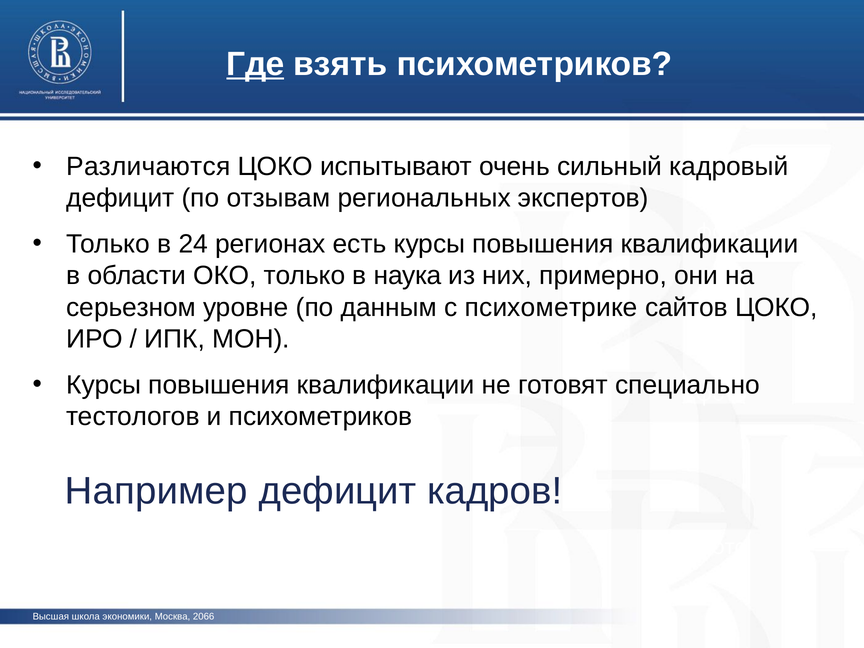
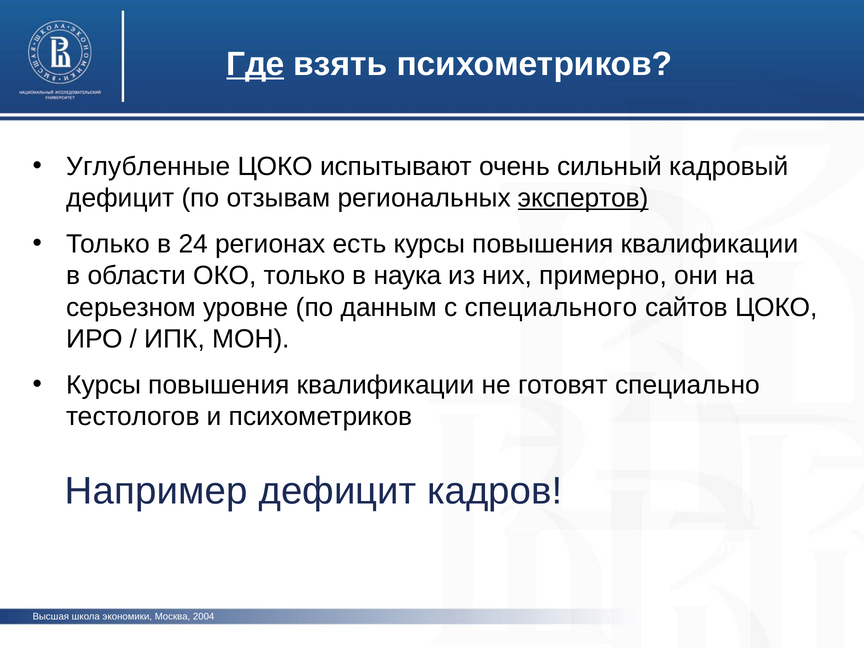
Различаются: Различаются -> Углубленные (148, 166)
экспертов underline: none -> present (583, 198)
психометрике: психометрике -> специального (551, 307)
2066: 2066 -> 2004 (204, 617)
